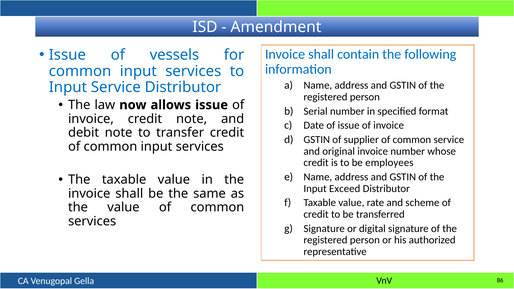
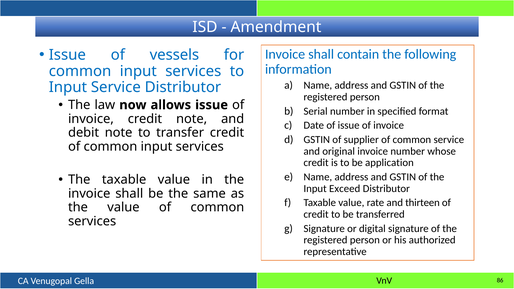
employees: employees -> application (389, 163)
scheme: scheme -> thirteen (423, 203)
